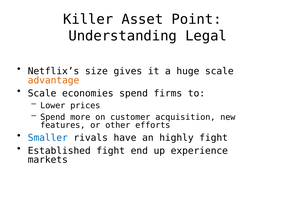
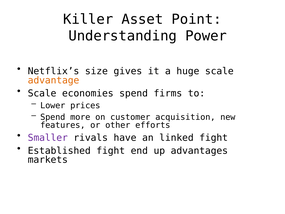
Legal: Legal -> Power (206, 36)
Smaller colour: blue -> purple (48, 138)
highly: highly -> linked (176, 138)
experience: experience -> advantages (199, 151)
